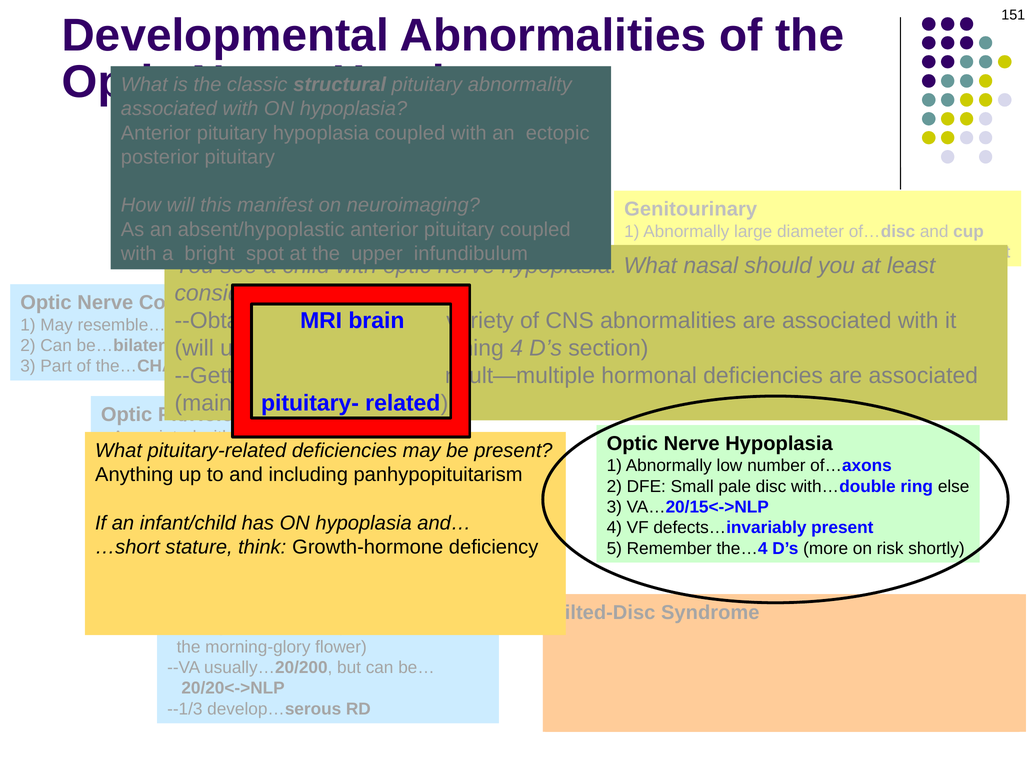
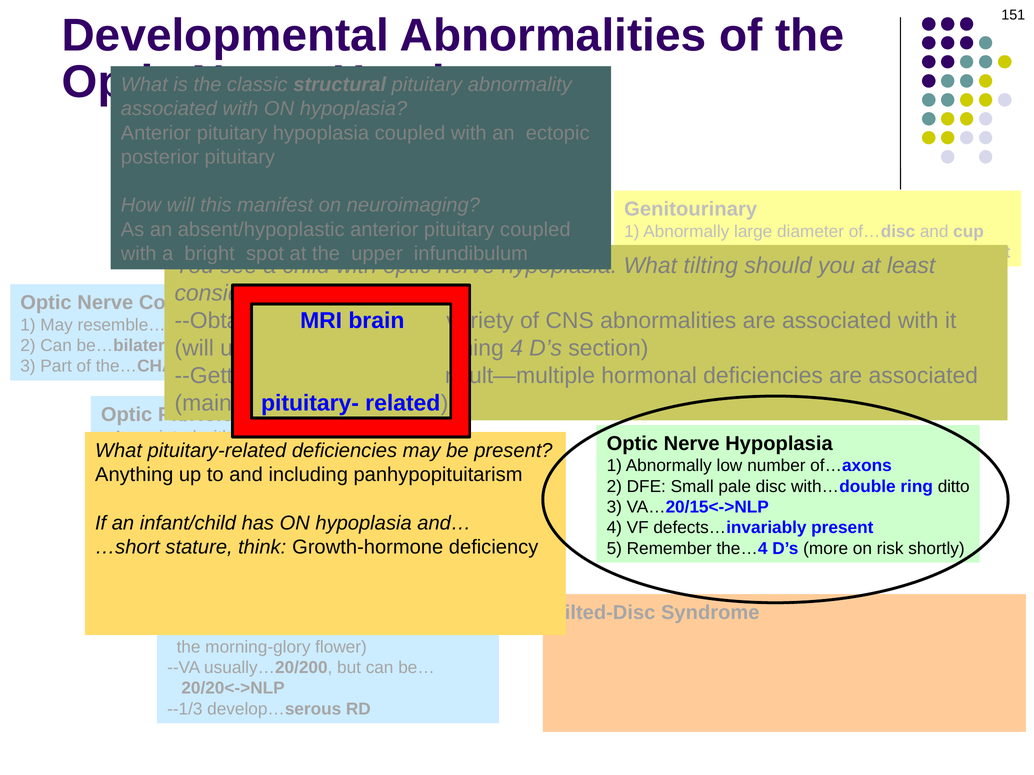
nasal: nasal -> tilting (711, 266)
else: else -> ditto (954, 487)
